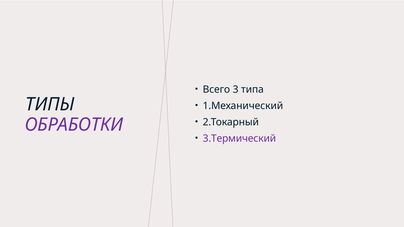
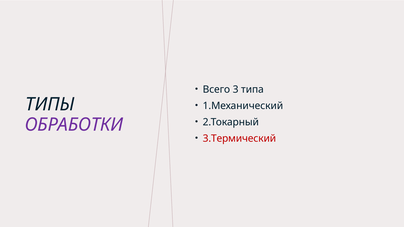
3.Термический colour: purple -> red (239, 139)
